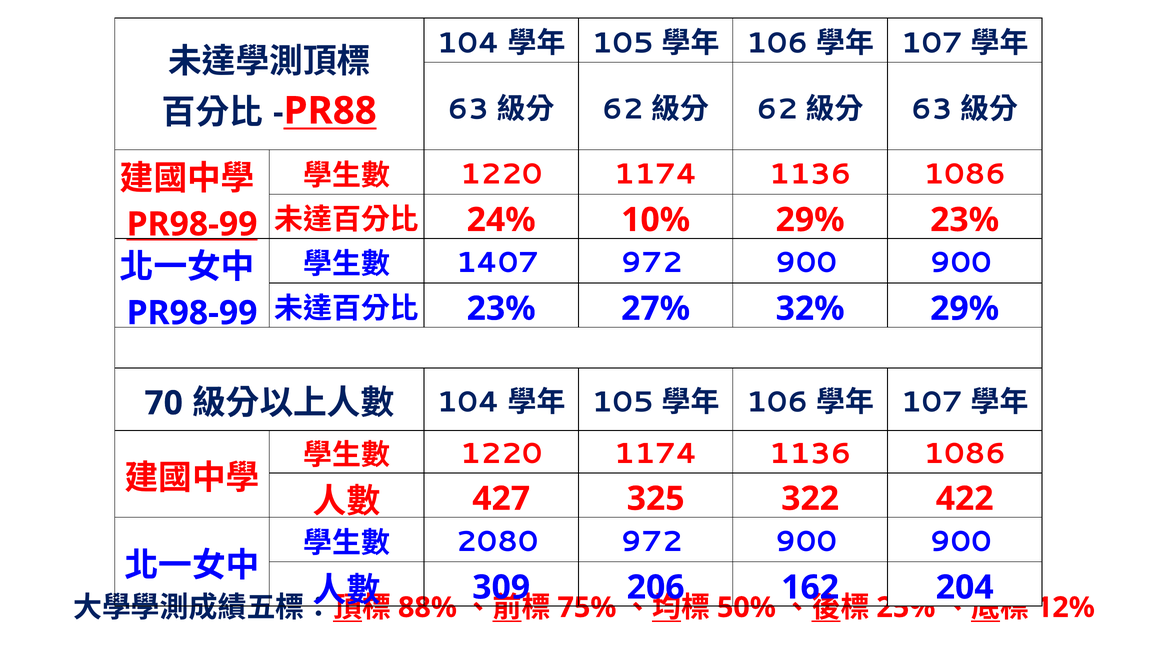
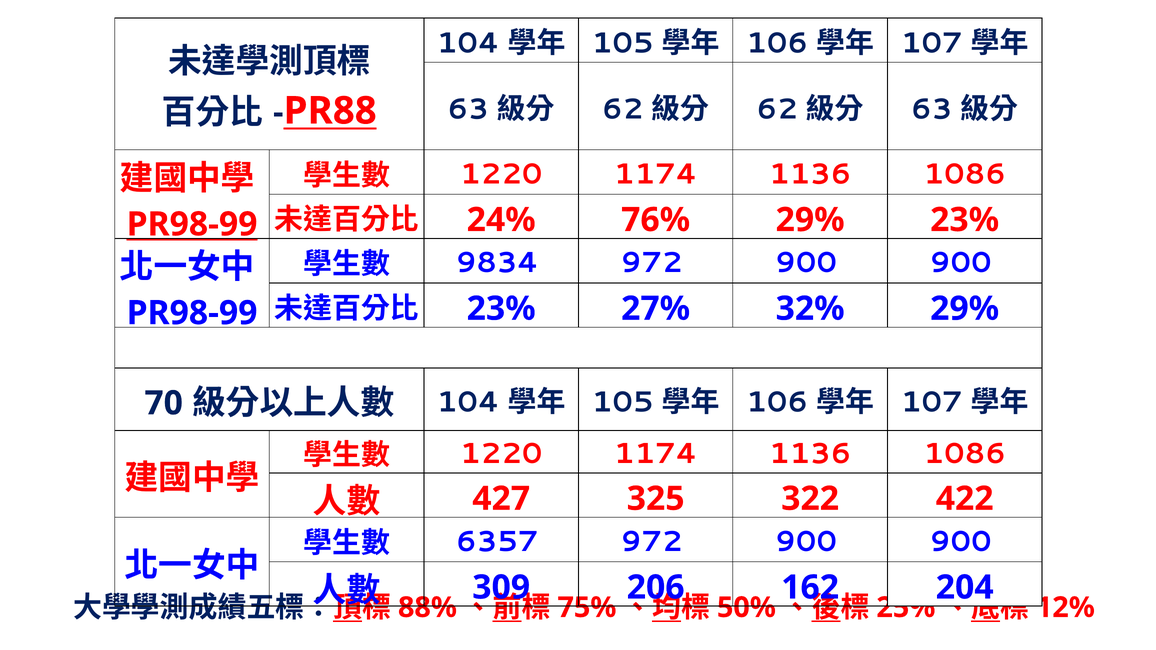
10%: 10% -> 76% (656, 220)
1407: 1407 -> 9834 (497, 263)
2080: 2080 -> 6357 (497, 542)
